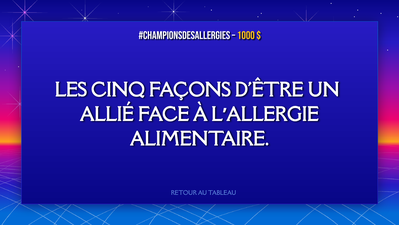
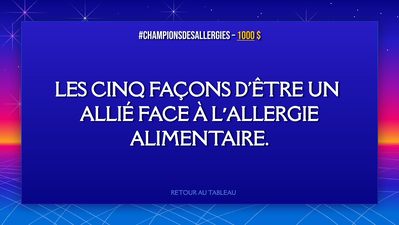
1000 underline: none -> present (246, 35)
